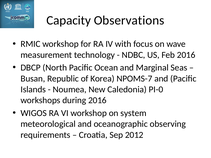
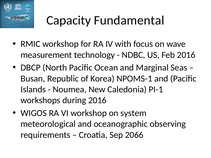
Observations: Observations -> Fundamental (129, 20)
NPOMS-7: NPOMS-7 -> NPOMS-1 (134, 79)
PI-0: PI-0 -> PI-1 (156, 90)
2012: 2012 -> 2066 (134, 135)
